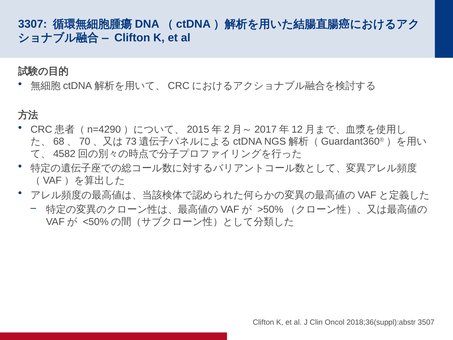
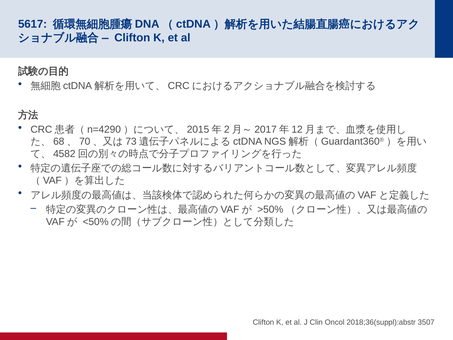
3307: 3307 -> 5617 (33, 24)
